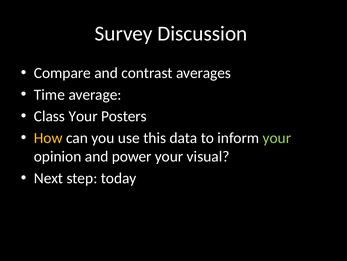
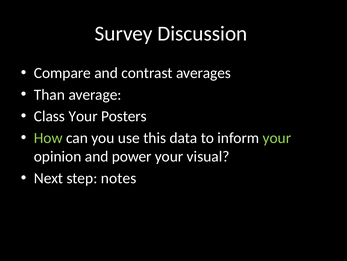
Time: Time -> Than (49, 94)
How colour: yellow -> light green (48, 138)
today: today -> notes (119, 178)
